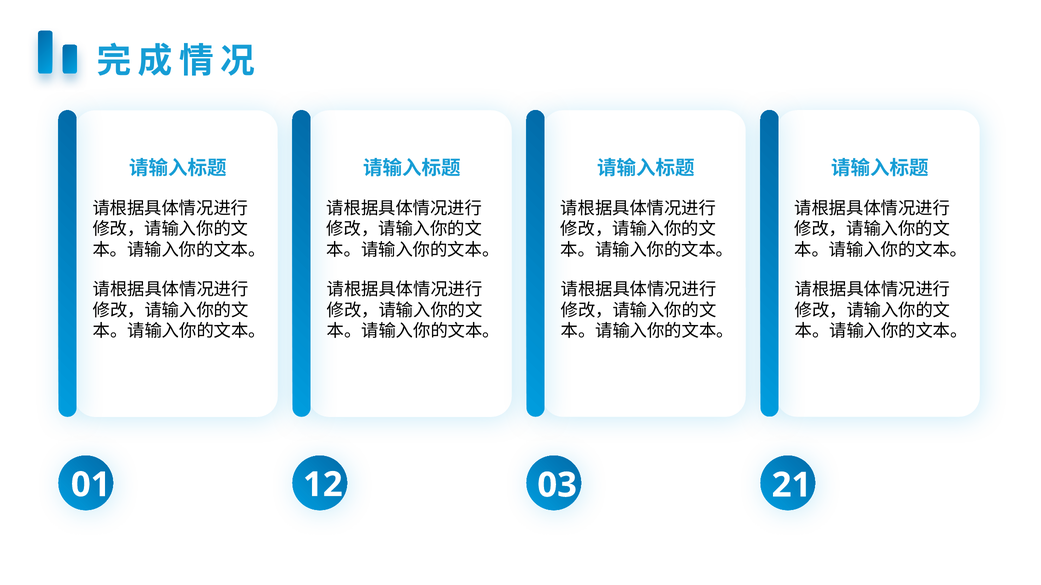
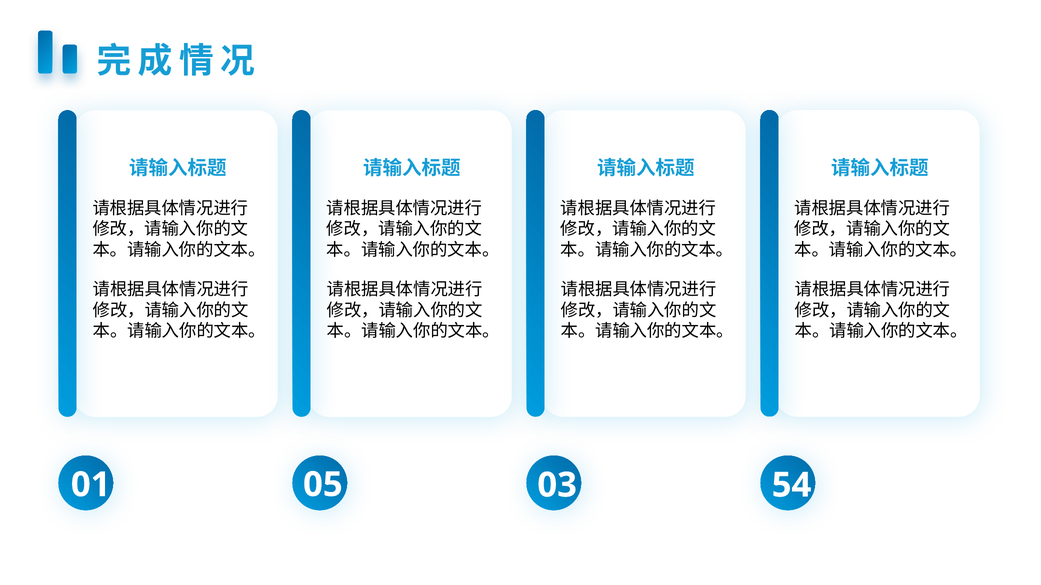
12: 12 -> 05 (323, 485)
21: 21 -> 54 (792, 486)
